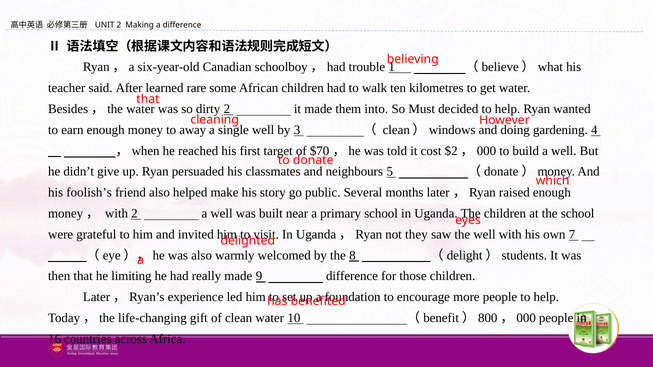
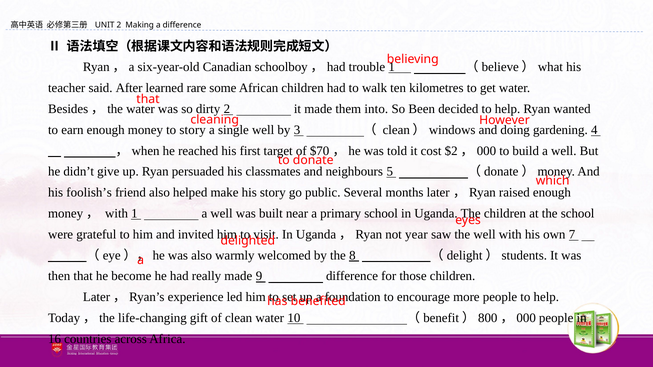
Must: Must -> Been (422, 109)
to away: away -> story (193, 130)
with 2: 2 -> 1 (134, 214)
they: they -> year (416, 235)
limiting: limiting -> become (131, 276)
